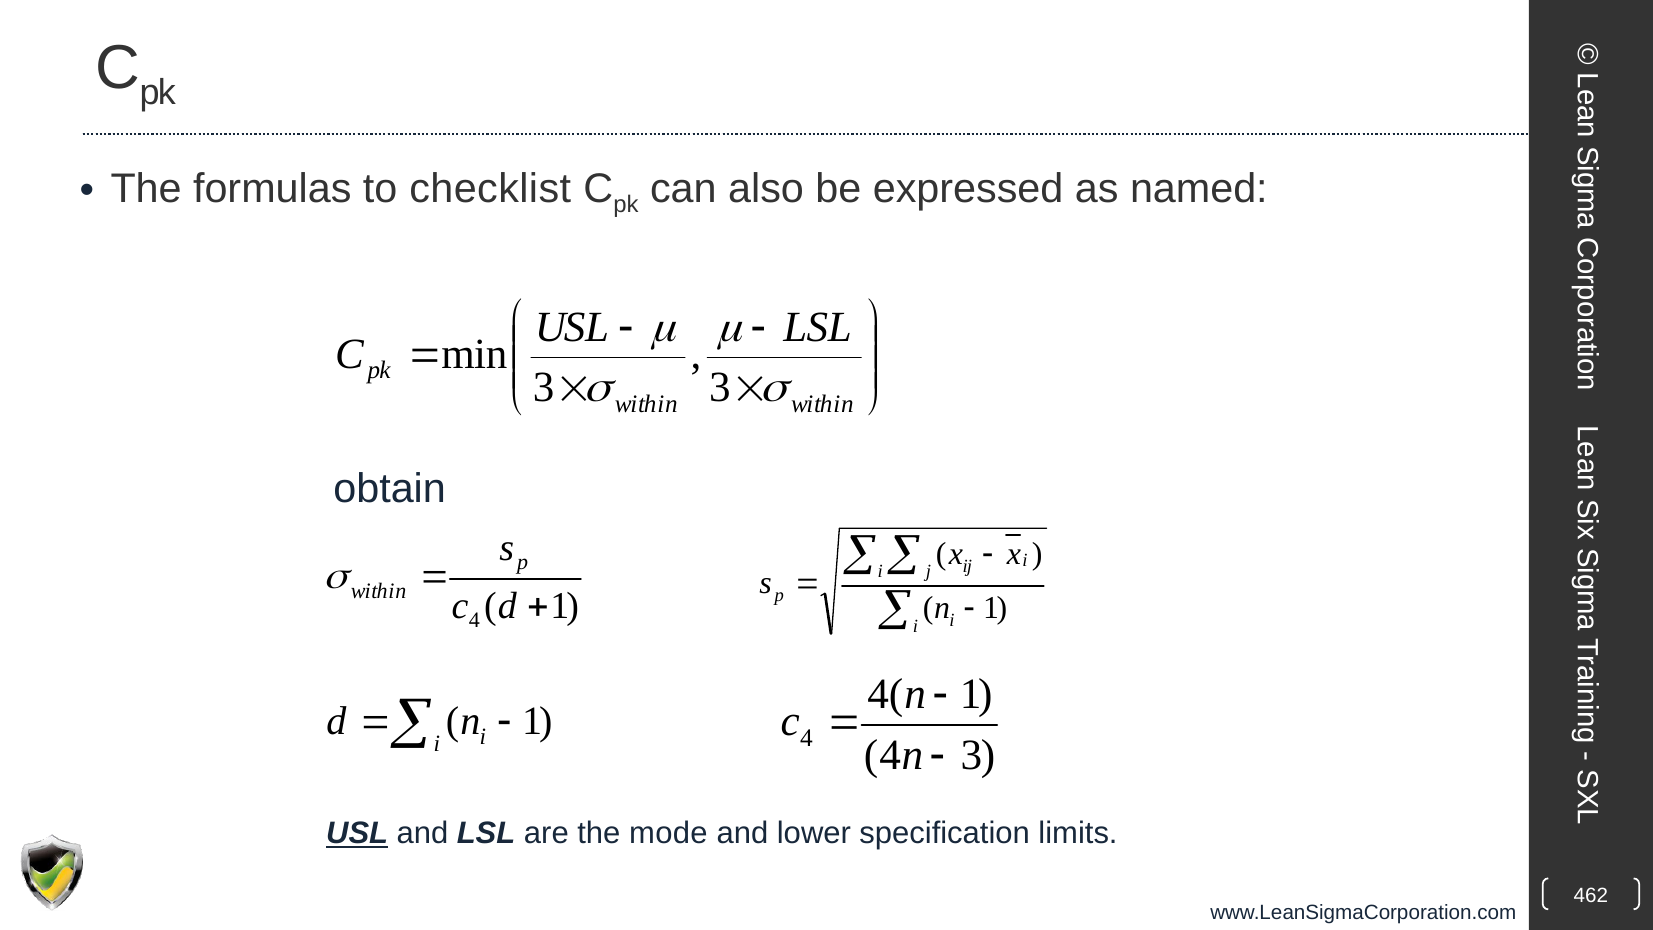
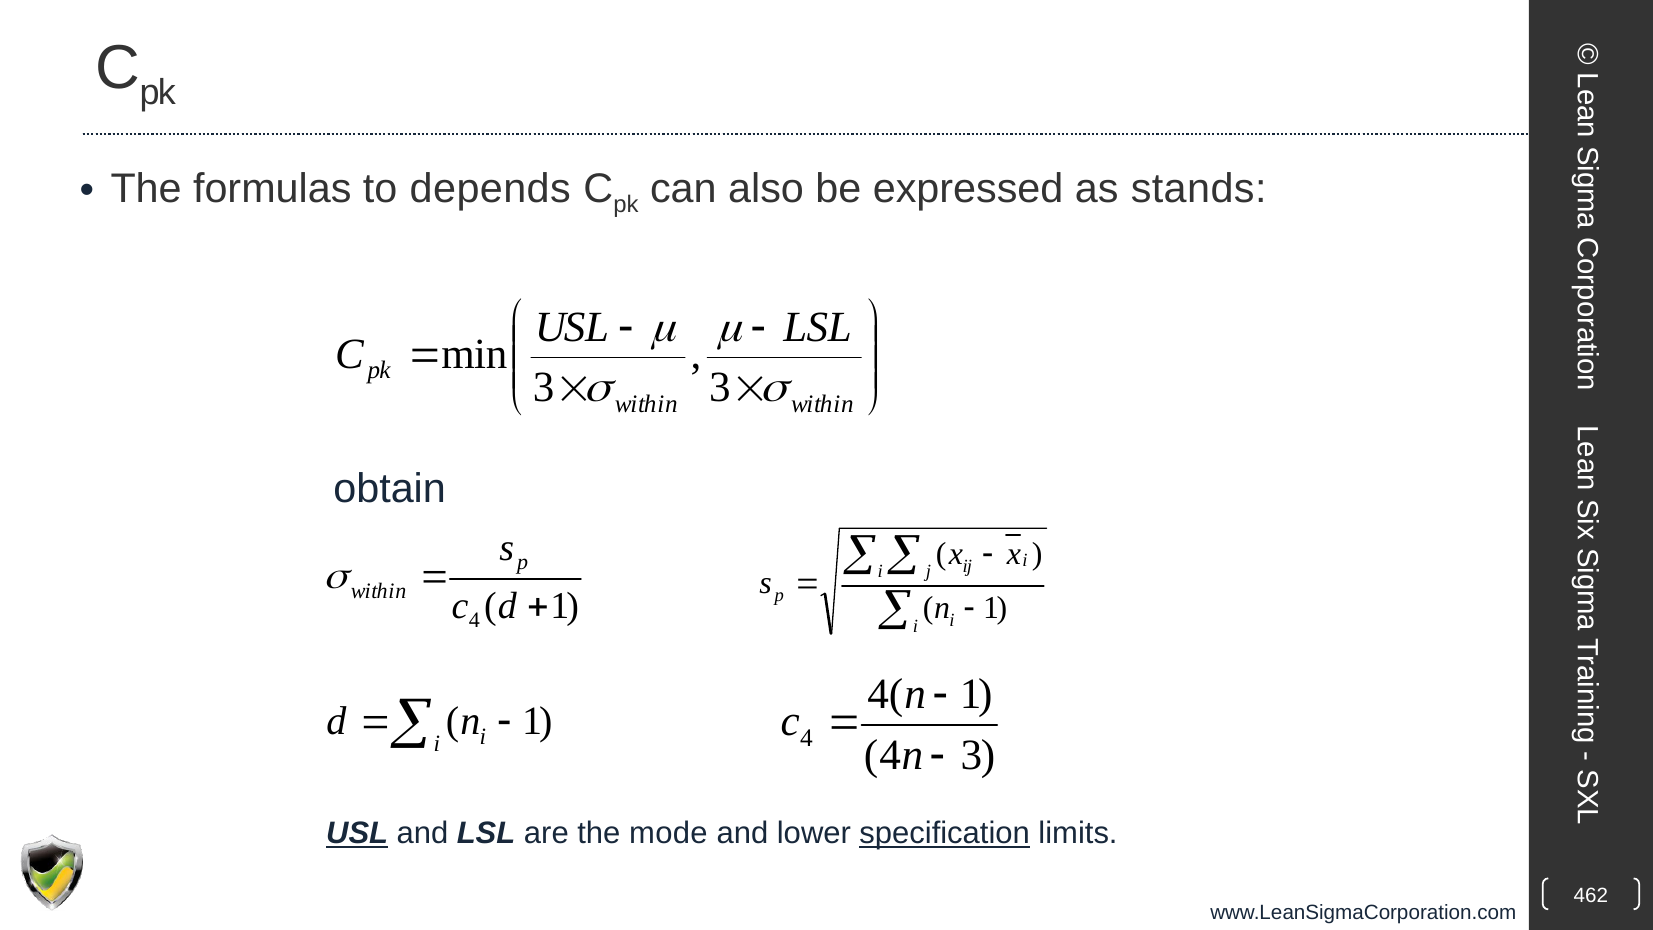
checklist: checklist -> depends (490, 189)
named: named -> stands (1199, 189)
specification underline: none -> present (945, 833)
